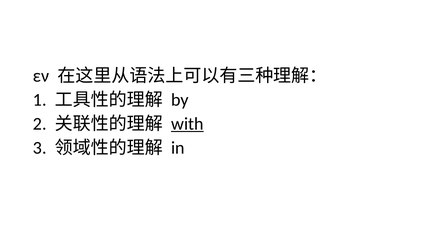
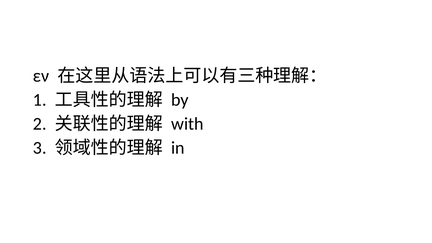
with underline: present -> none (187, 124)
